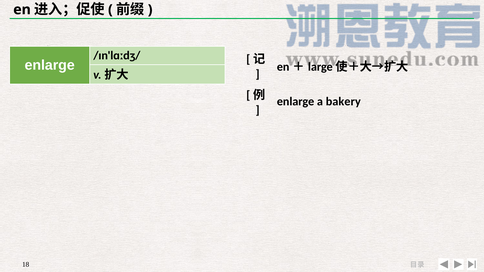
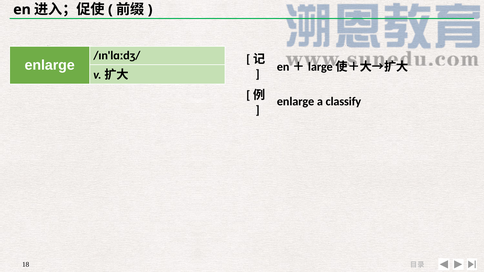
bakery: bakery -> classify (343, 102)
